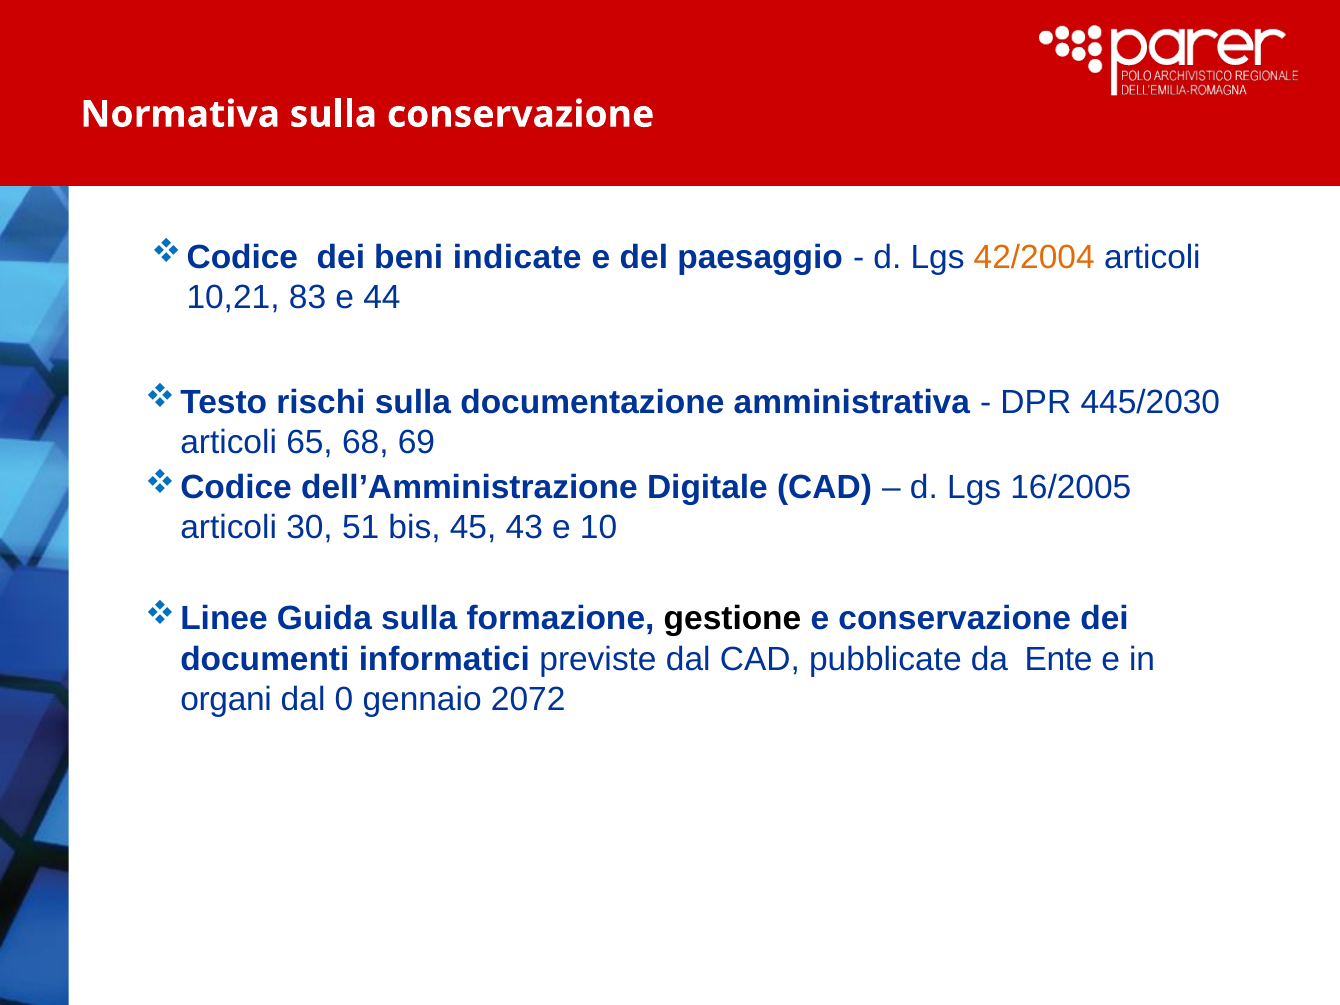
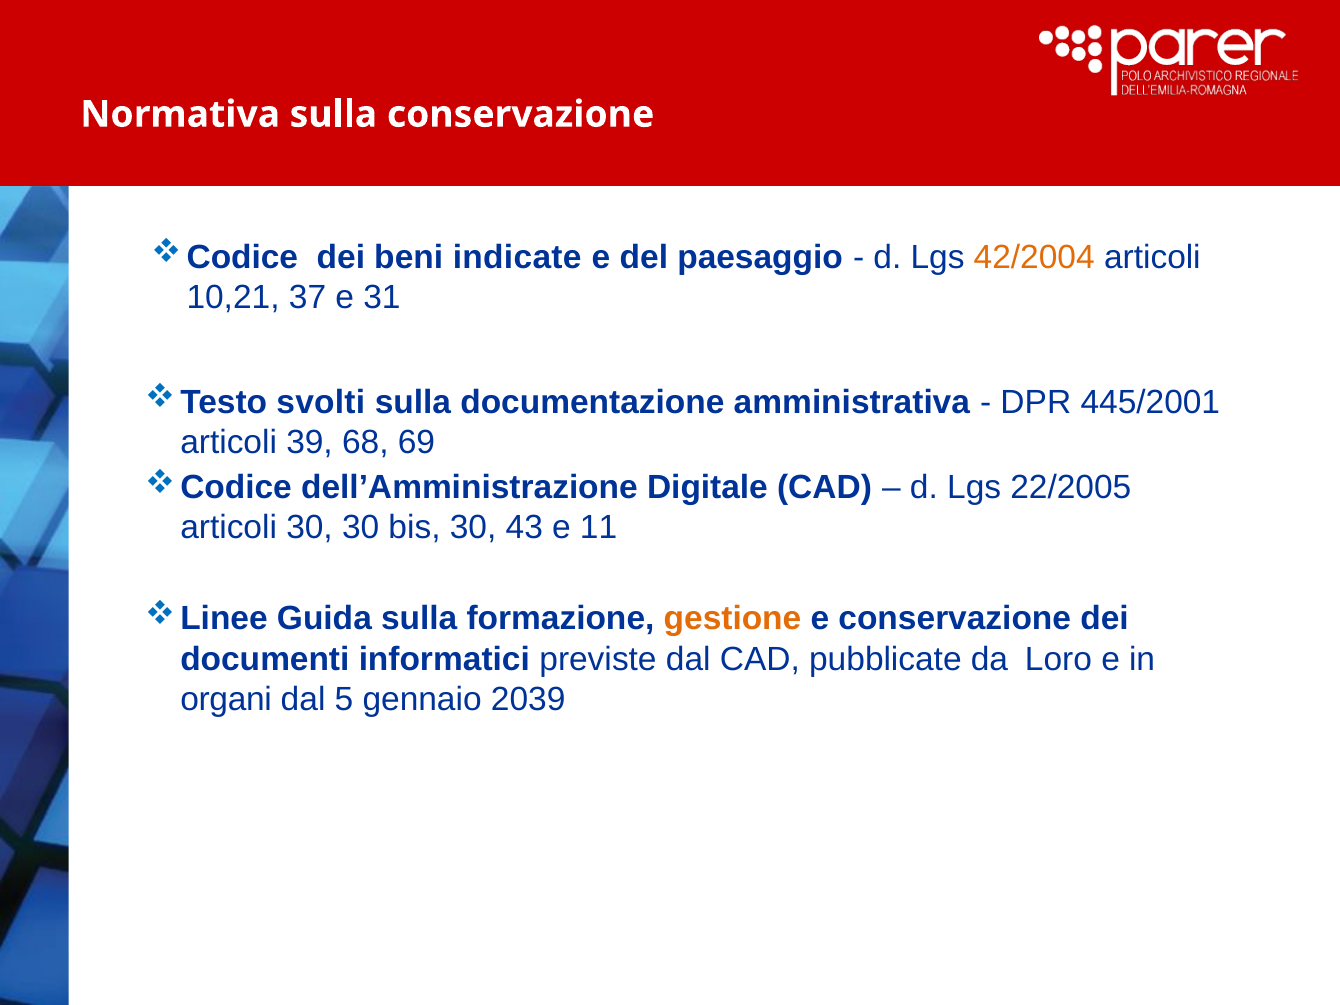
83: 83 -> 37 (308, 298)
44: 44 -> 31 (382, 298)
rischi: rischi -> svolti (321, 402)
445/2030: 445/2030 -> 445/2001 (1150, 402)
65: 65 -> 39 (310, 442)
16/2005: 16/2005 -> 22/2005 (1071, 488)
30 51: 51 -> 30 (361, 528)
bis 45: 45 -> 30 (473, 528)
10: 10 -> 11 (599, 528)
gestione colour: black -> orange (733, 619)
Ente: Ente -> Loro (1058, 659)
0: 0 -> 5 (344, 699)
2072: 2072 -> 2039 (528, 699)
